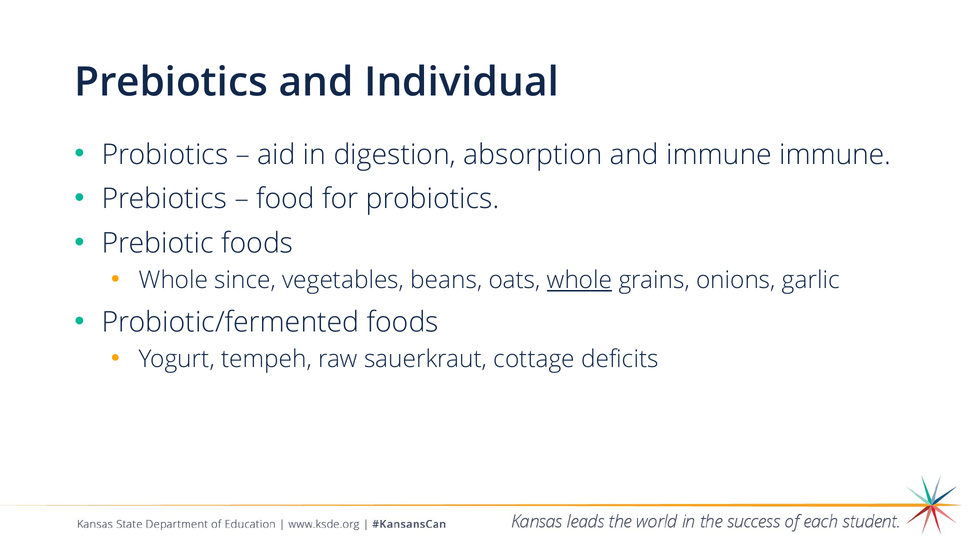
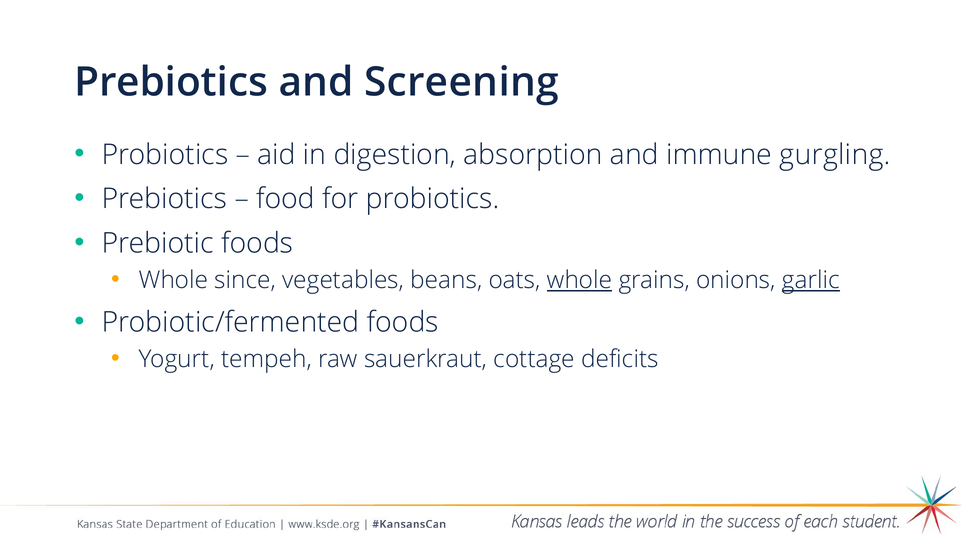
Individual: Individual -> Screening (461, 82)
immune immune: immune -> gurgling (835, 155)
garlic underline: none -> present (811, 280)
